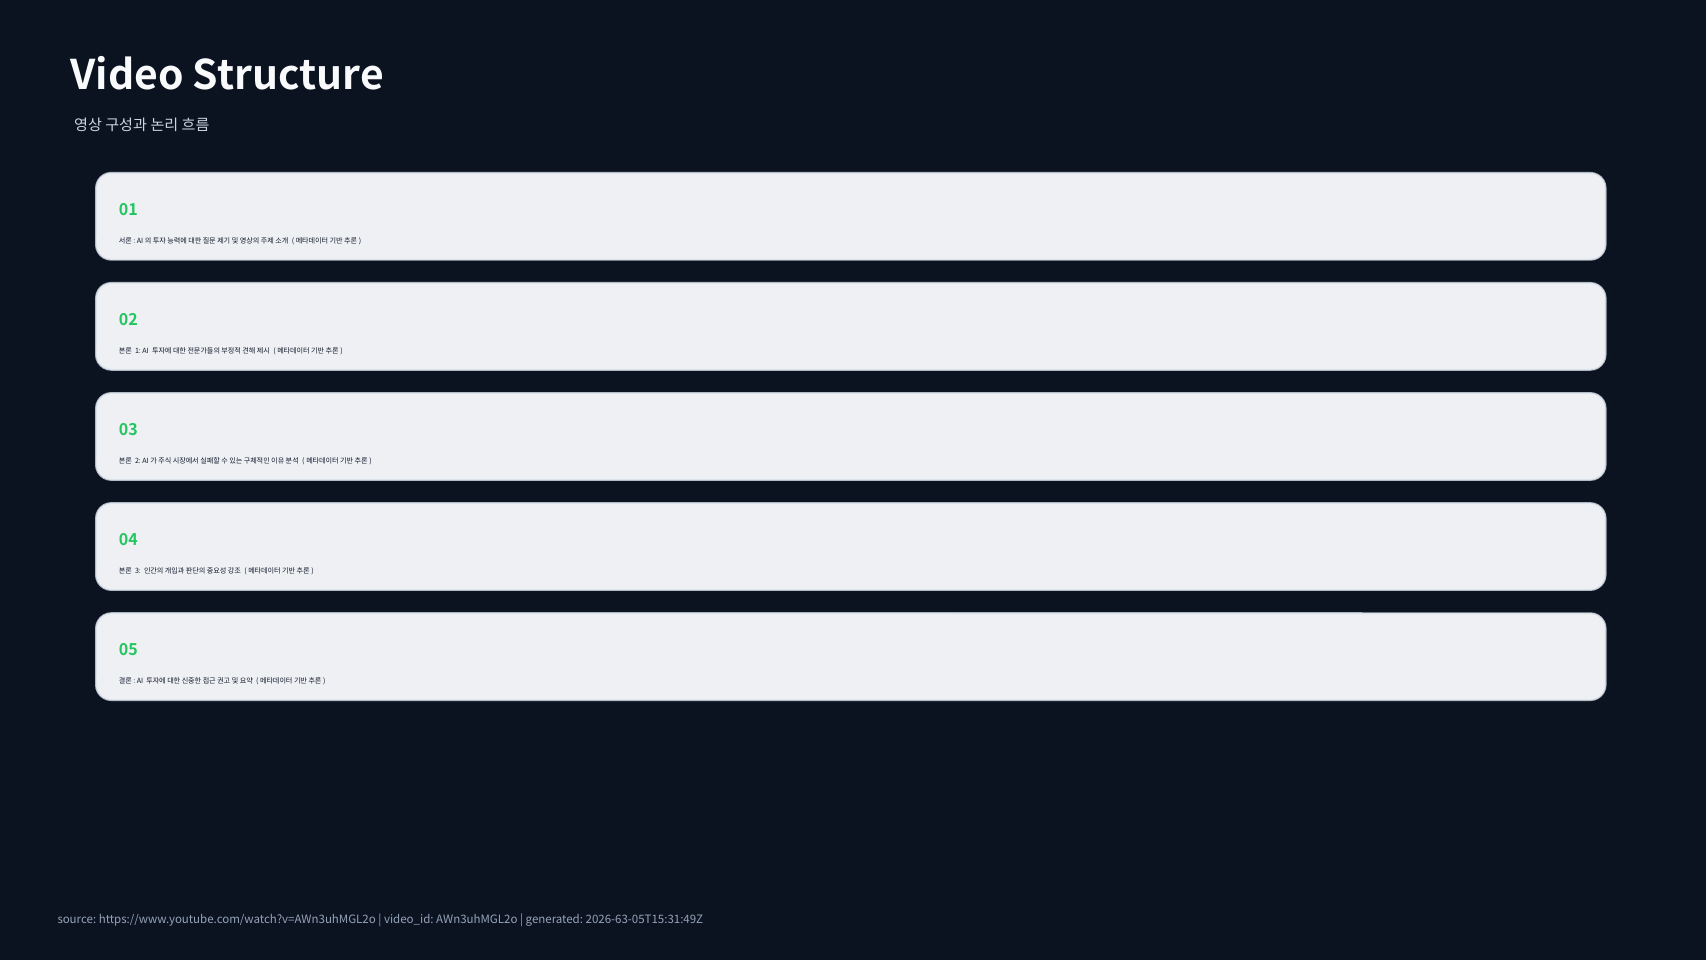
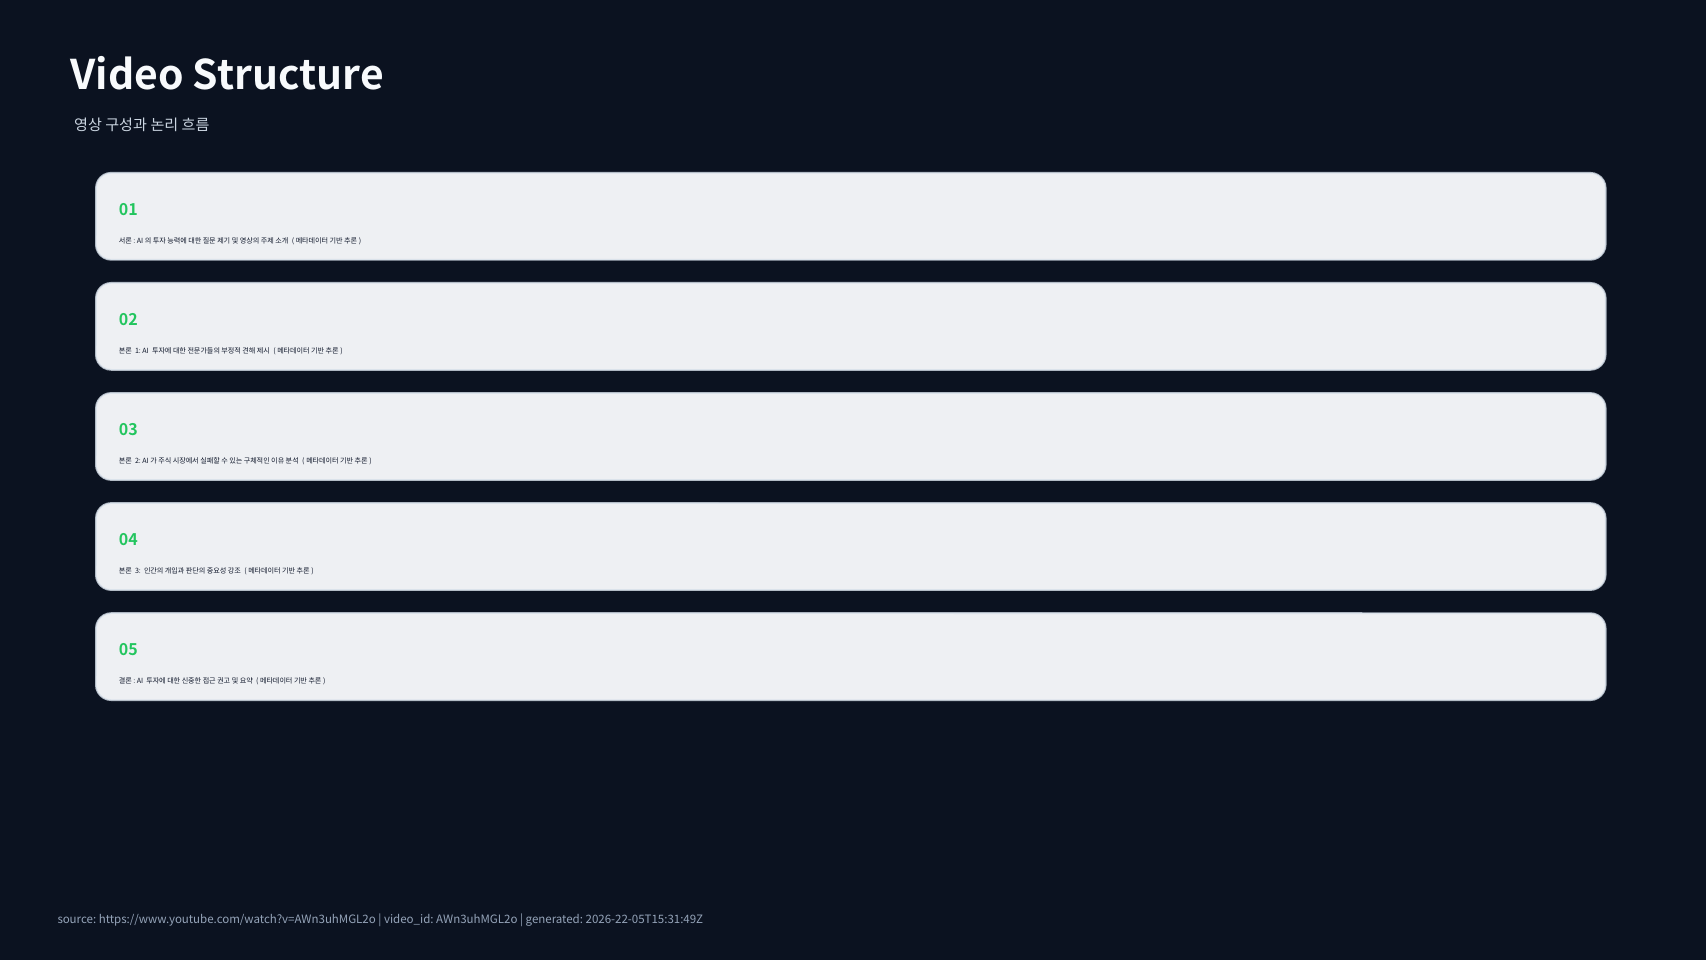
2026-63-05T15:31:49Z: 2026-63-05T15:31:49Z -> 2026-22-05T15:31:49Z (644, 919)
